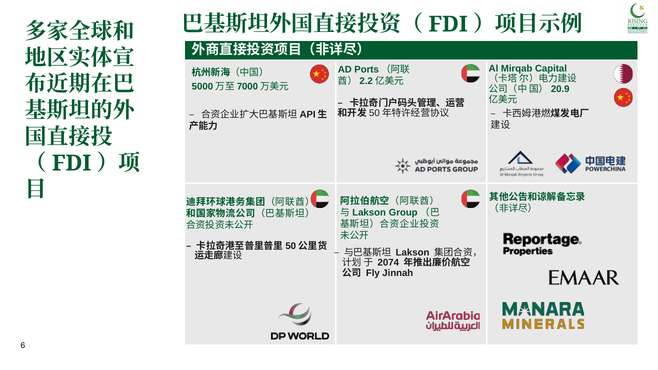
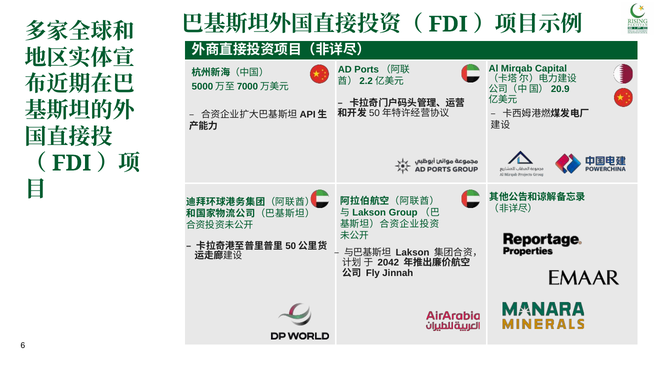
2074: 2074 -> 2042 (388, 263)
